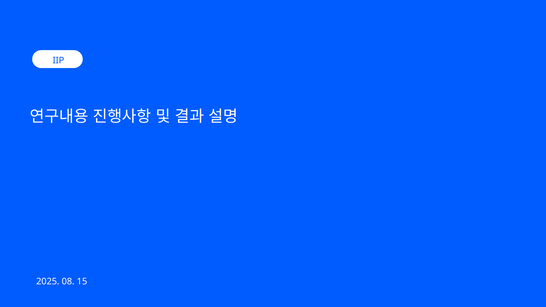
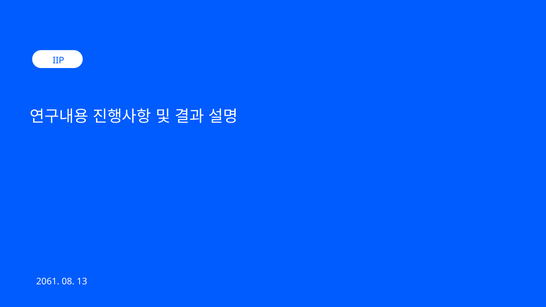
2025: 2025 -> 2061 (48, 282)
15: 15 -> 13 (82, 282)
